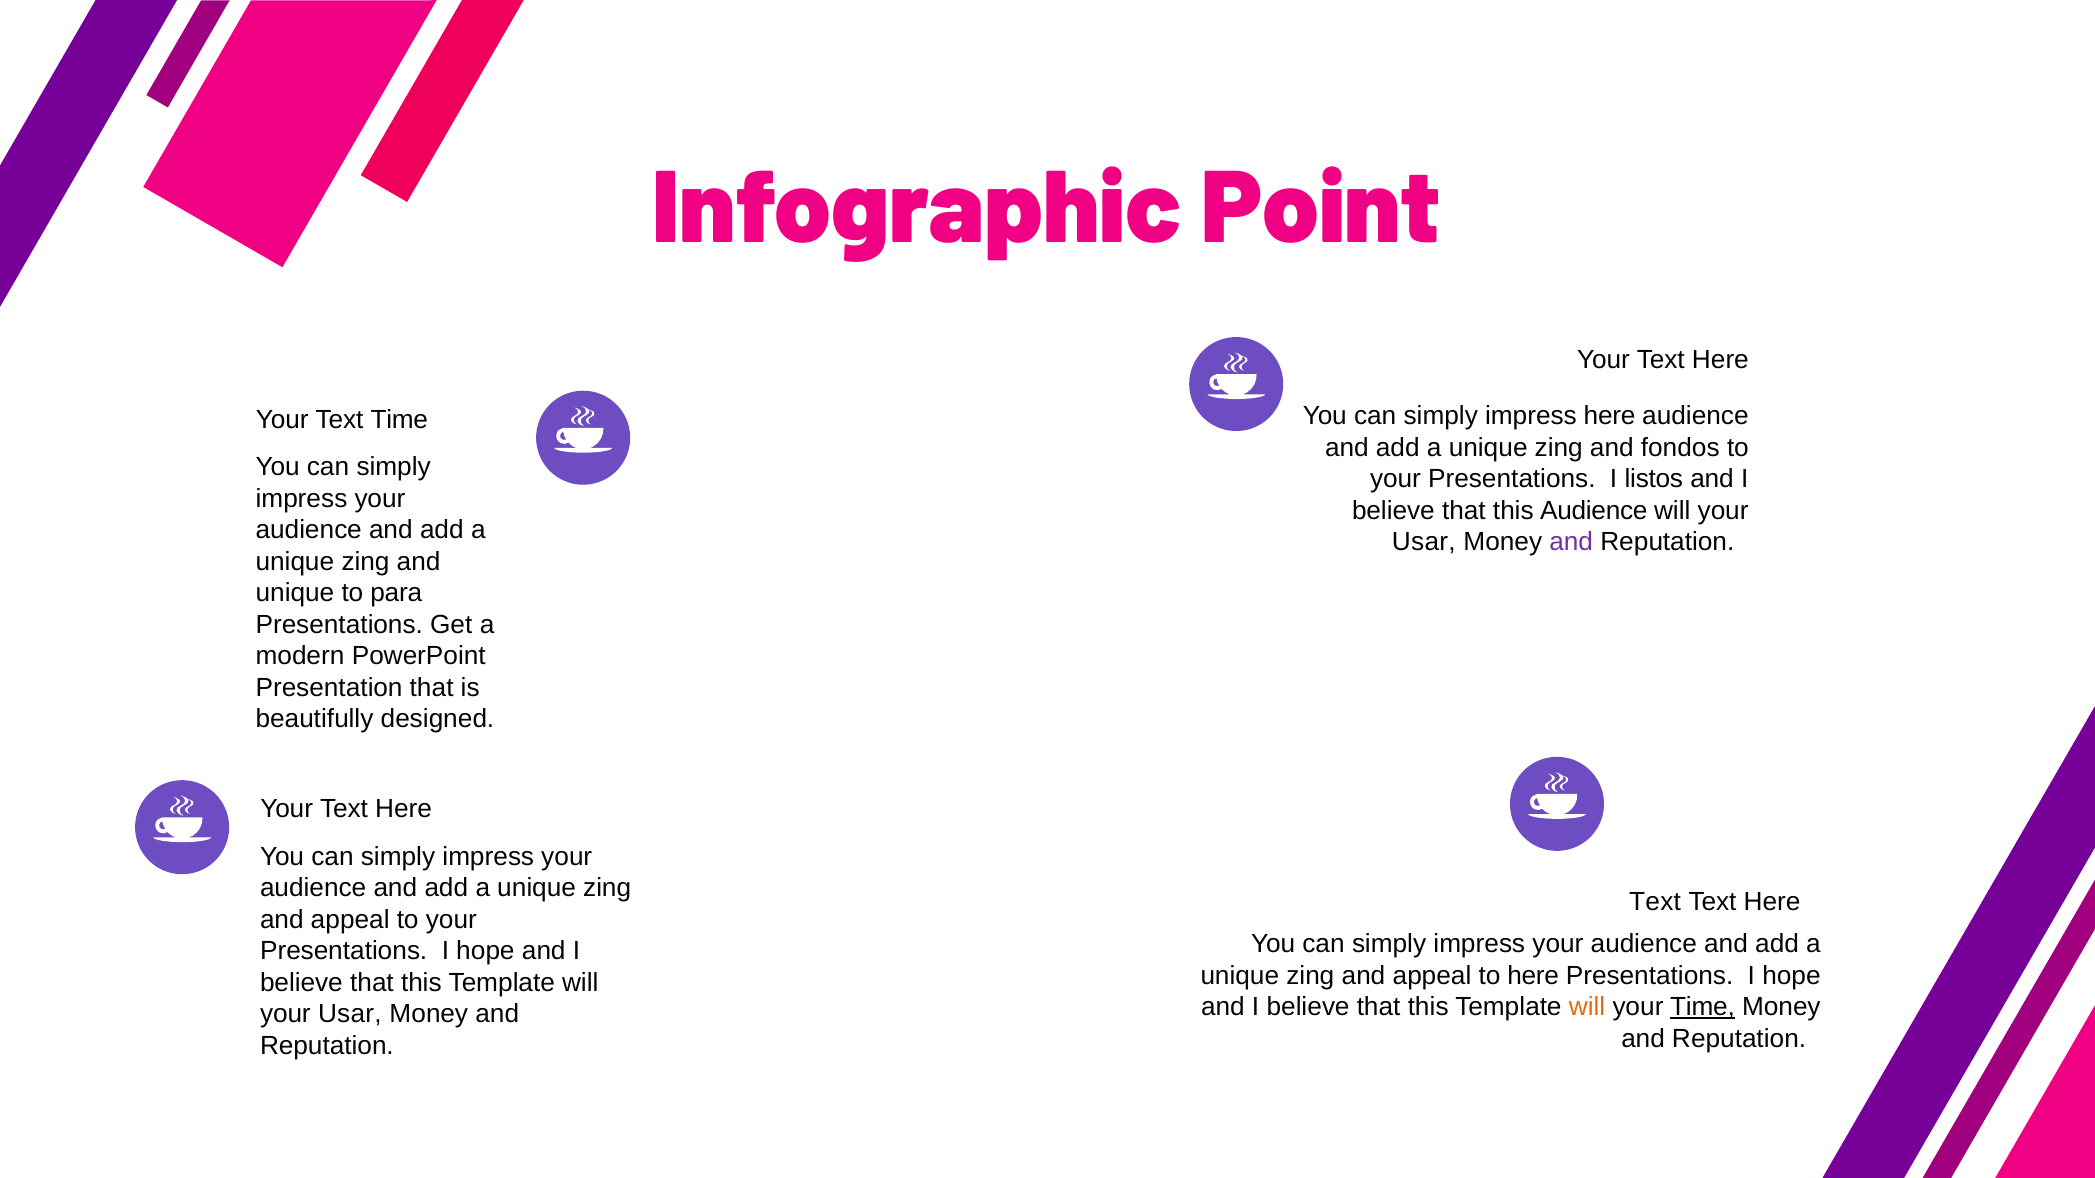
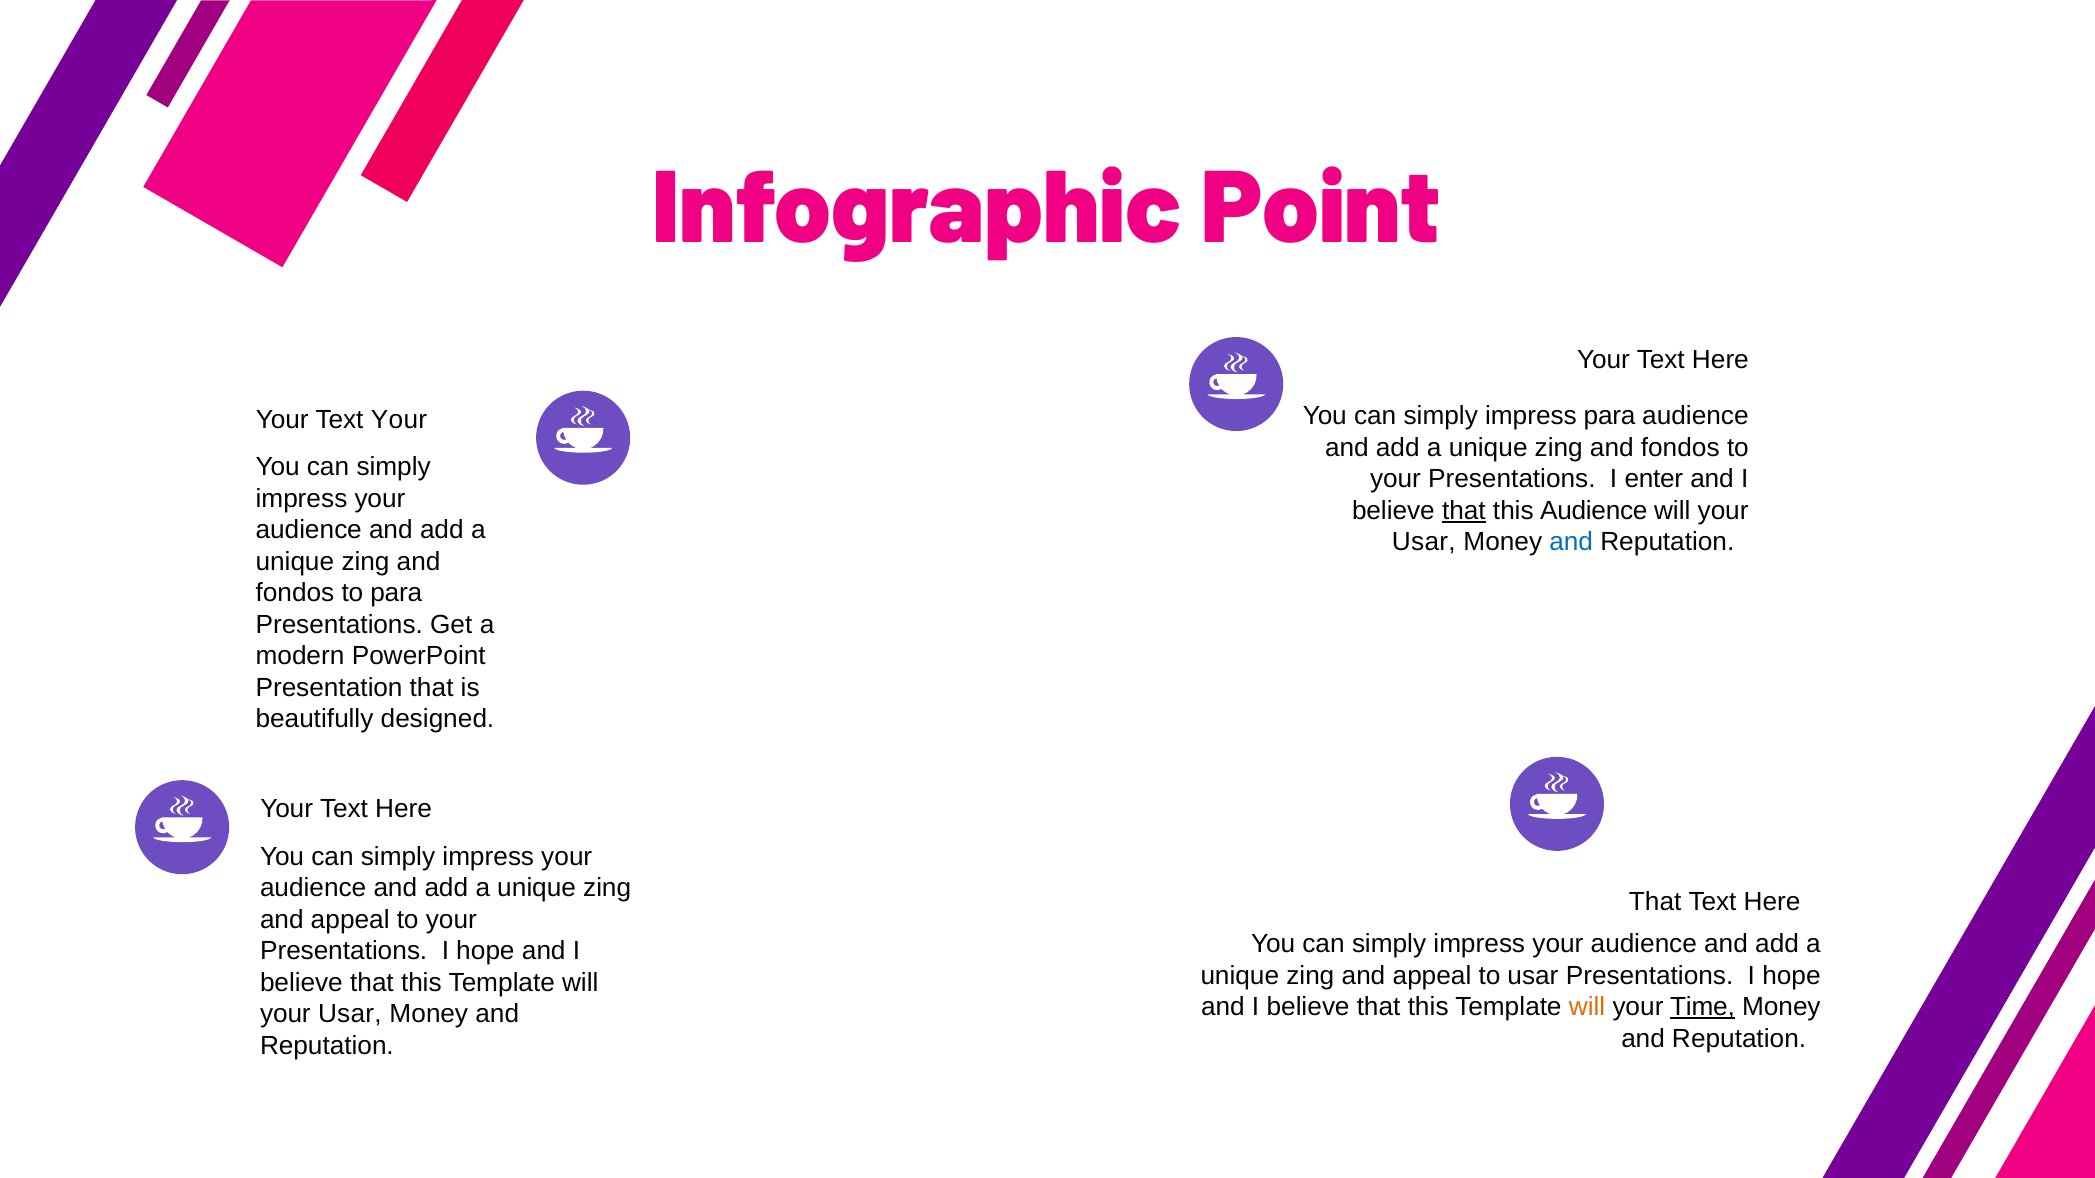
impress here: here -> para (1610, 416)
Text Time: Time -> Your (399, 420)
listos: listos -> enter (1654, 479)
that underline: none -> present (1464, 511)
and colour: purple -> blue (1571, 542)
unique: unique -> fondos (295, 593)
Text: Text -> That (1655, 902)
to here: here -> usar (1533, 976)
